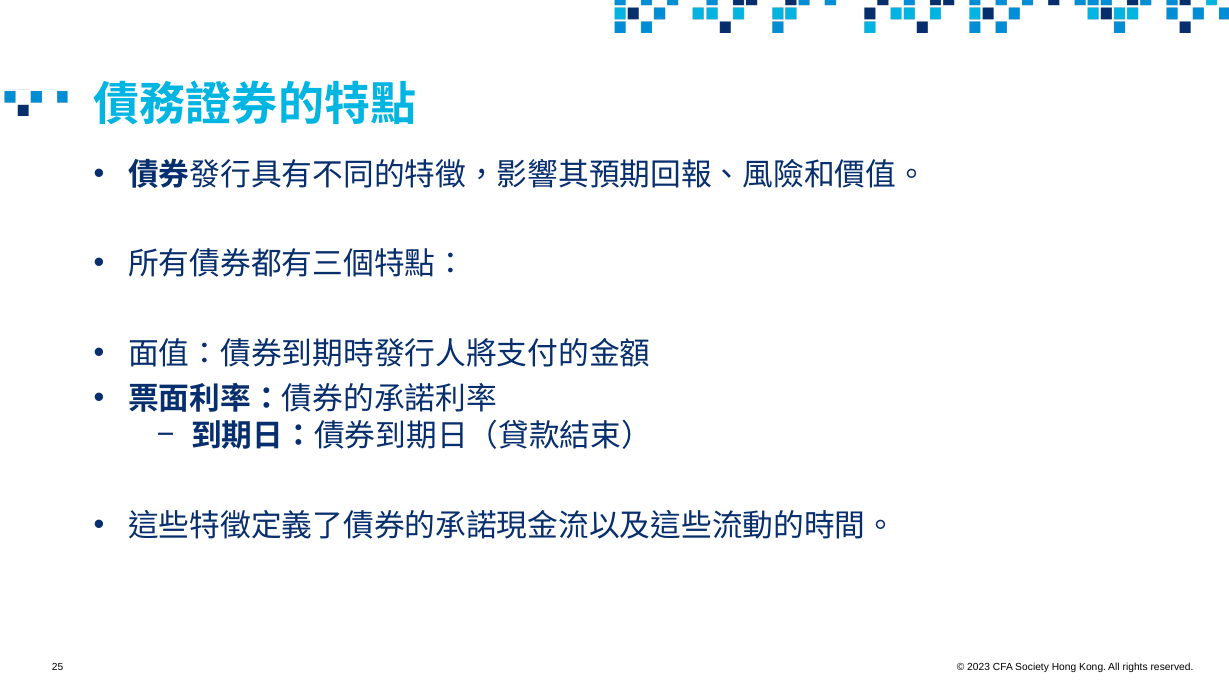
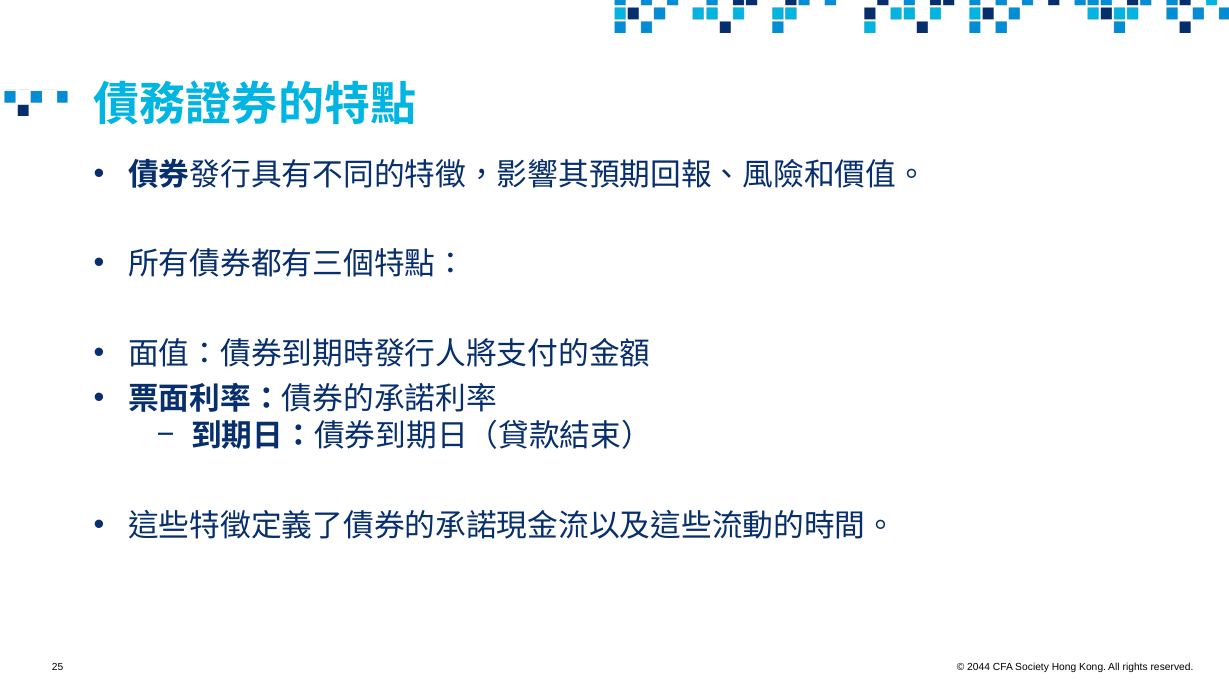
2023: 2023 -> 2044 (979, 667)
